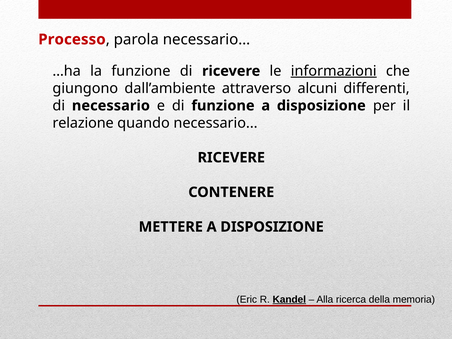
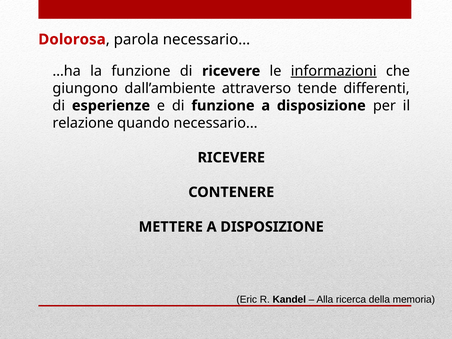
Processo: Processo -> Dolorosa (72, 39)
alcuni: alcuni -> tende (317, 88)
di necessario: necessario -> esperienze (111, 106)
Kandel underline: present -> none (289, 299)
